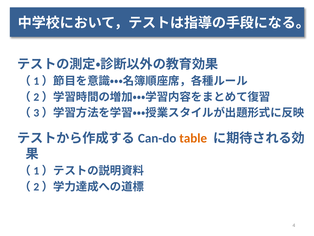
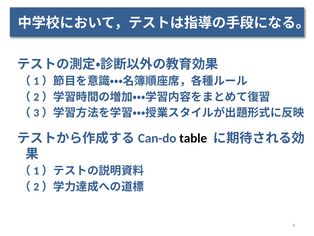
table colour: orange -> black (193, 138)
